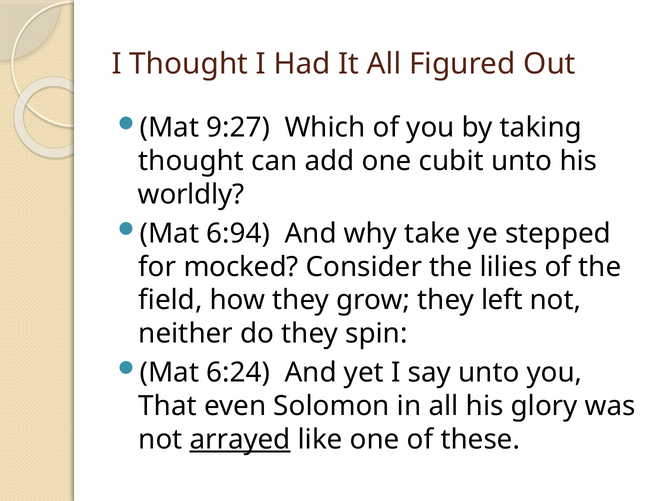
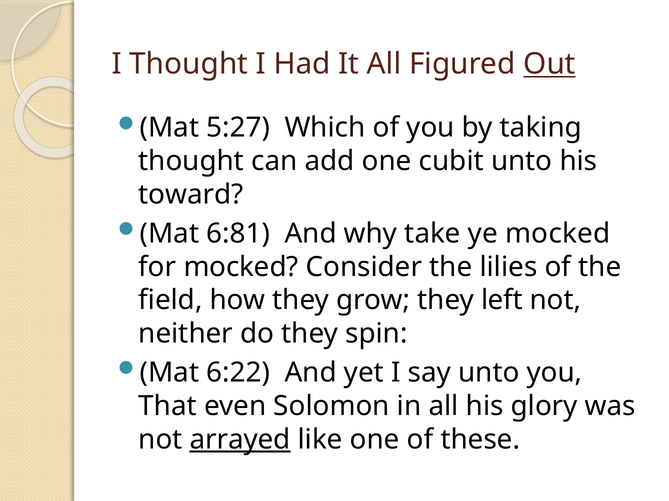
Out underline: none -> present (549, 64)
9:27: 9:27 -> 5:27 (238, 128)
worldly: worldly -> toward (191, 195)
6:94: 6:94 -> 6:81 (238, 234)
ye stepped: stepped -> mocked (558, 234)
6:24: 6:24 -> 6:22 (238, 373)
